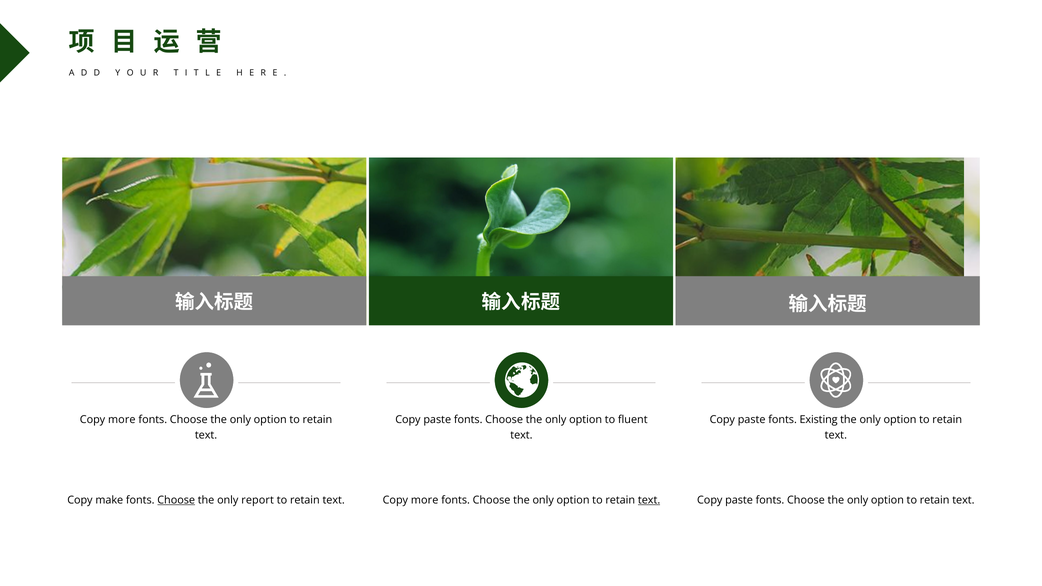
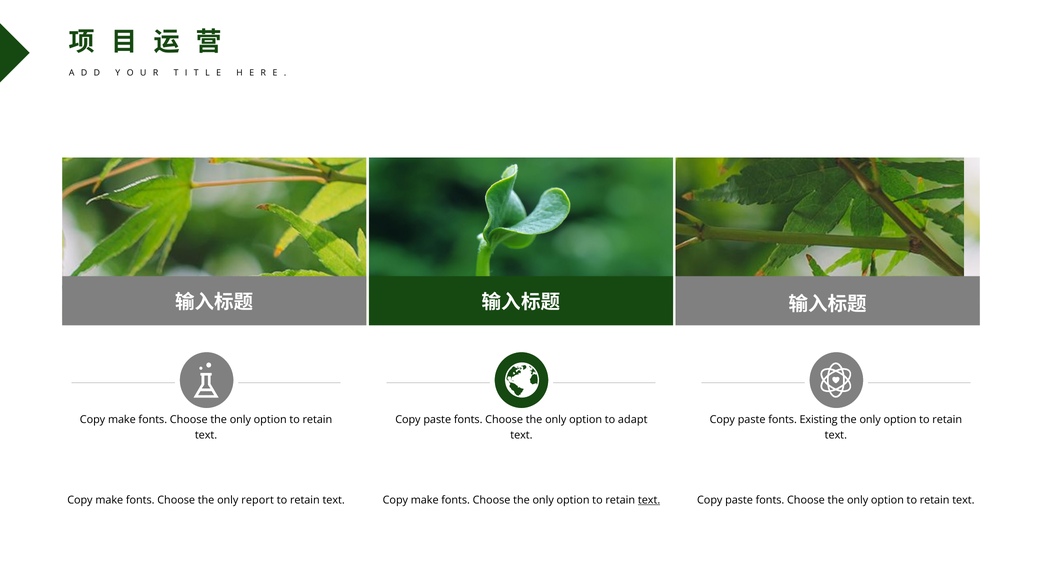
more: more -> make (122, 420)
fluent: fluent -> adapt (633, 420)
Choose underline: present -> none (176, 500)
more: more -> make (425, 500)
